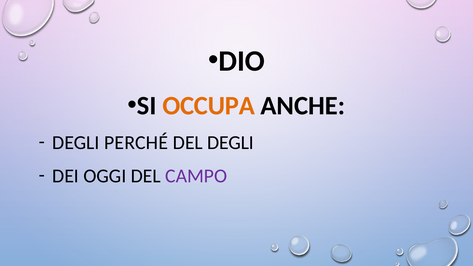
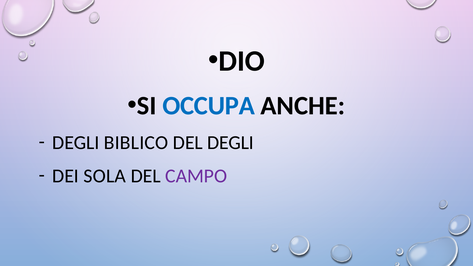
OCCUPA colour: orange -> blue (209, 106)
PERCHÉ: PERCHÉ -> BIBLICO (136, 143)
OGGI: OGGI -> SOLA (105, 176)
